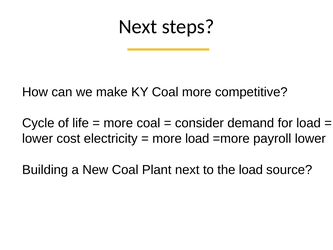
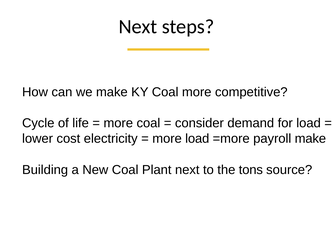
payroll lower: lower -> make (310, 139)
the load: load -> tons (251, 170)
